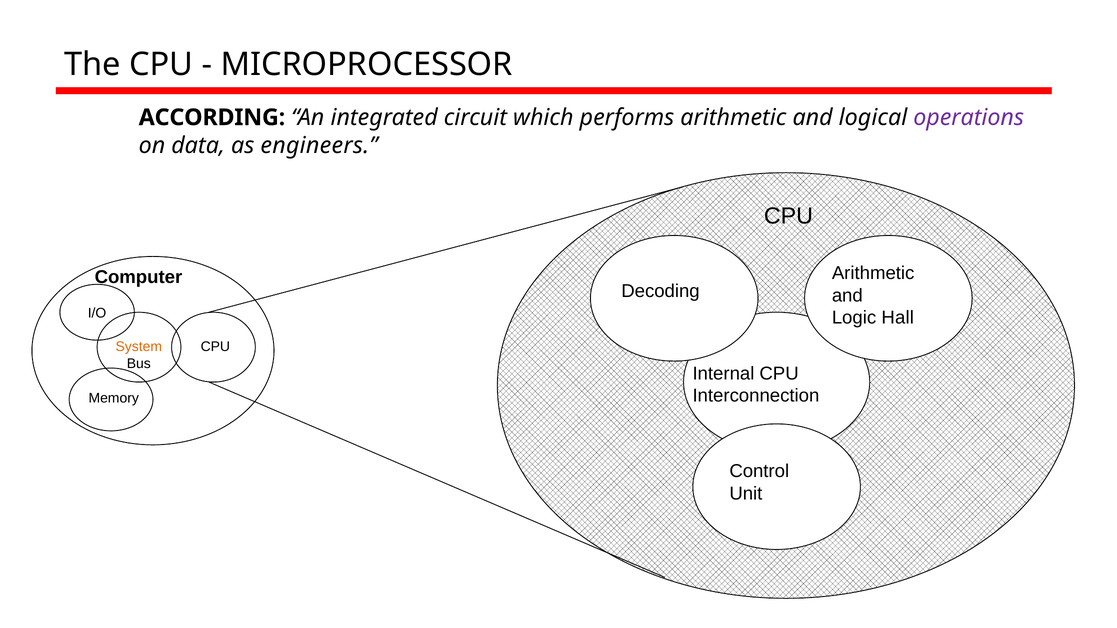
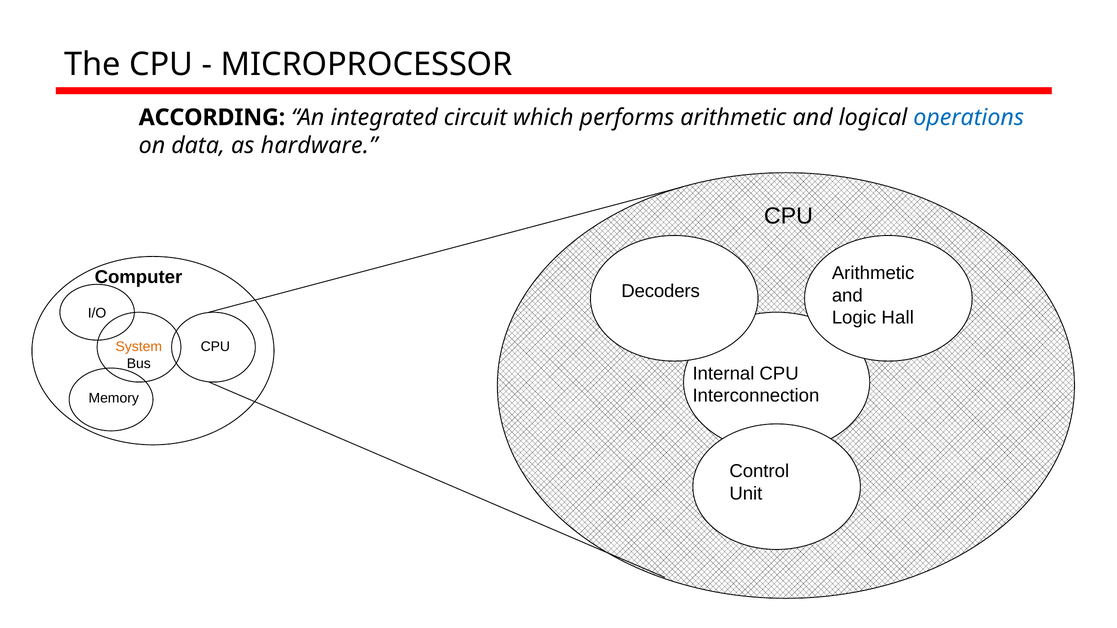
operations colour: purple -> blue (969, 118)
engineers: engineers -> hardware (319, 145)
Decoding: Decoding -> Decoders (661, 291)
